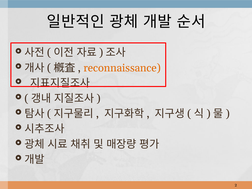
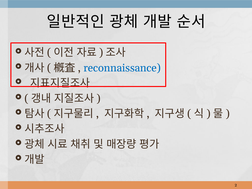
reconnaissance colour: orange -> blue (122, 68)
